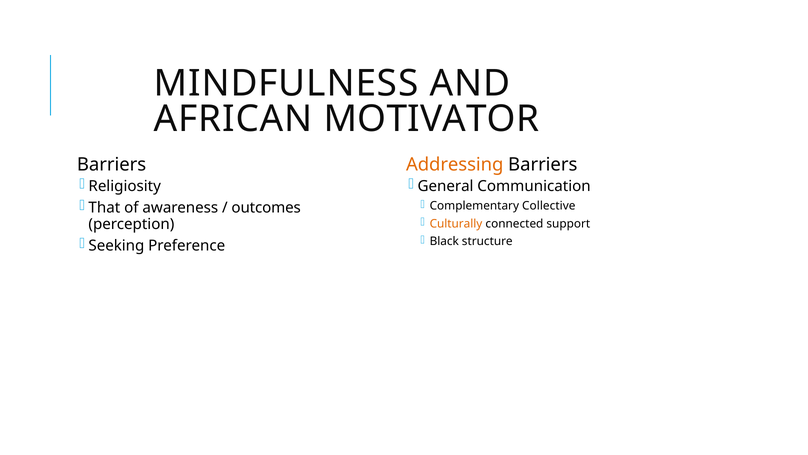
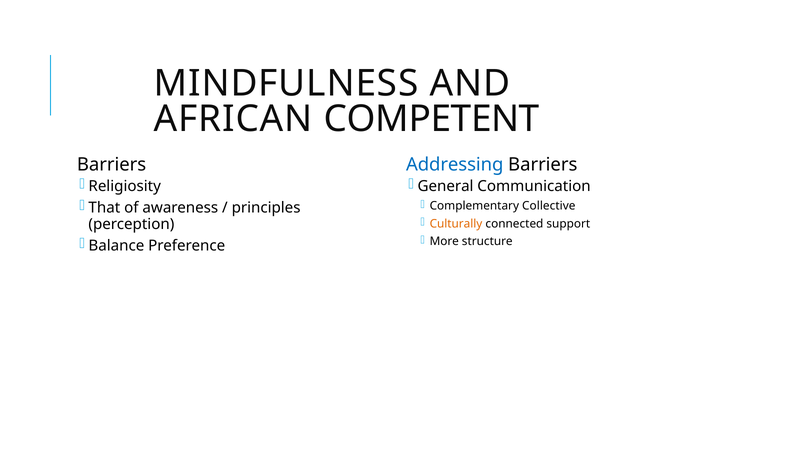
MOTIVATOR: MOTIVATOR -> COMPETENT (432, 119)
Addressing colour: orange -> blue (455, 164)
outcomes: outcomes -> principles (266, 207)
Black: Black -> More (444, 241)
Seeking: Seeking -> Balance (116, 245)
